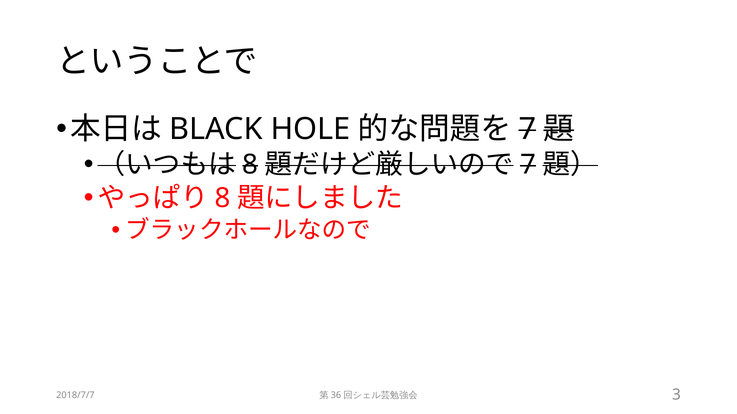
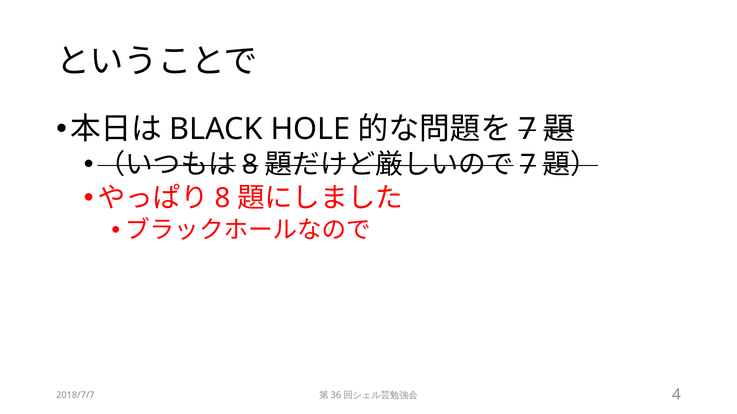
3: 3 -> 4 (676, 395)
